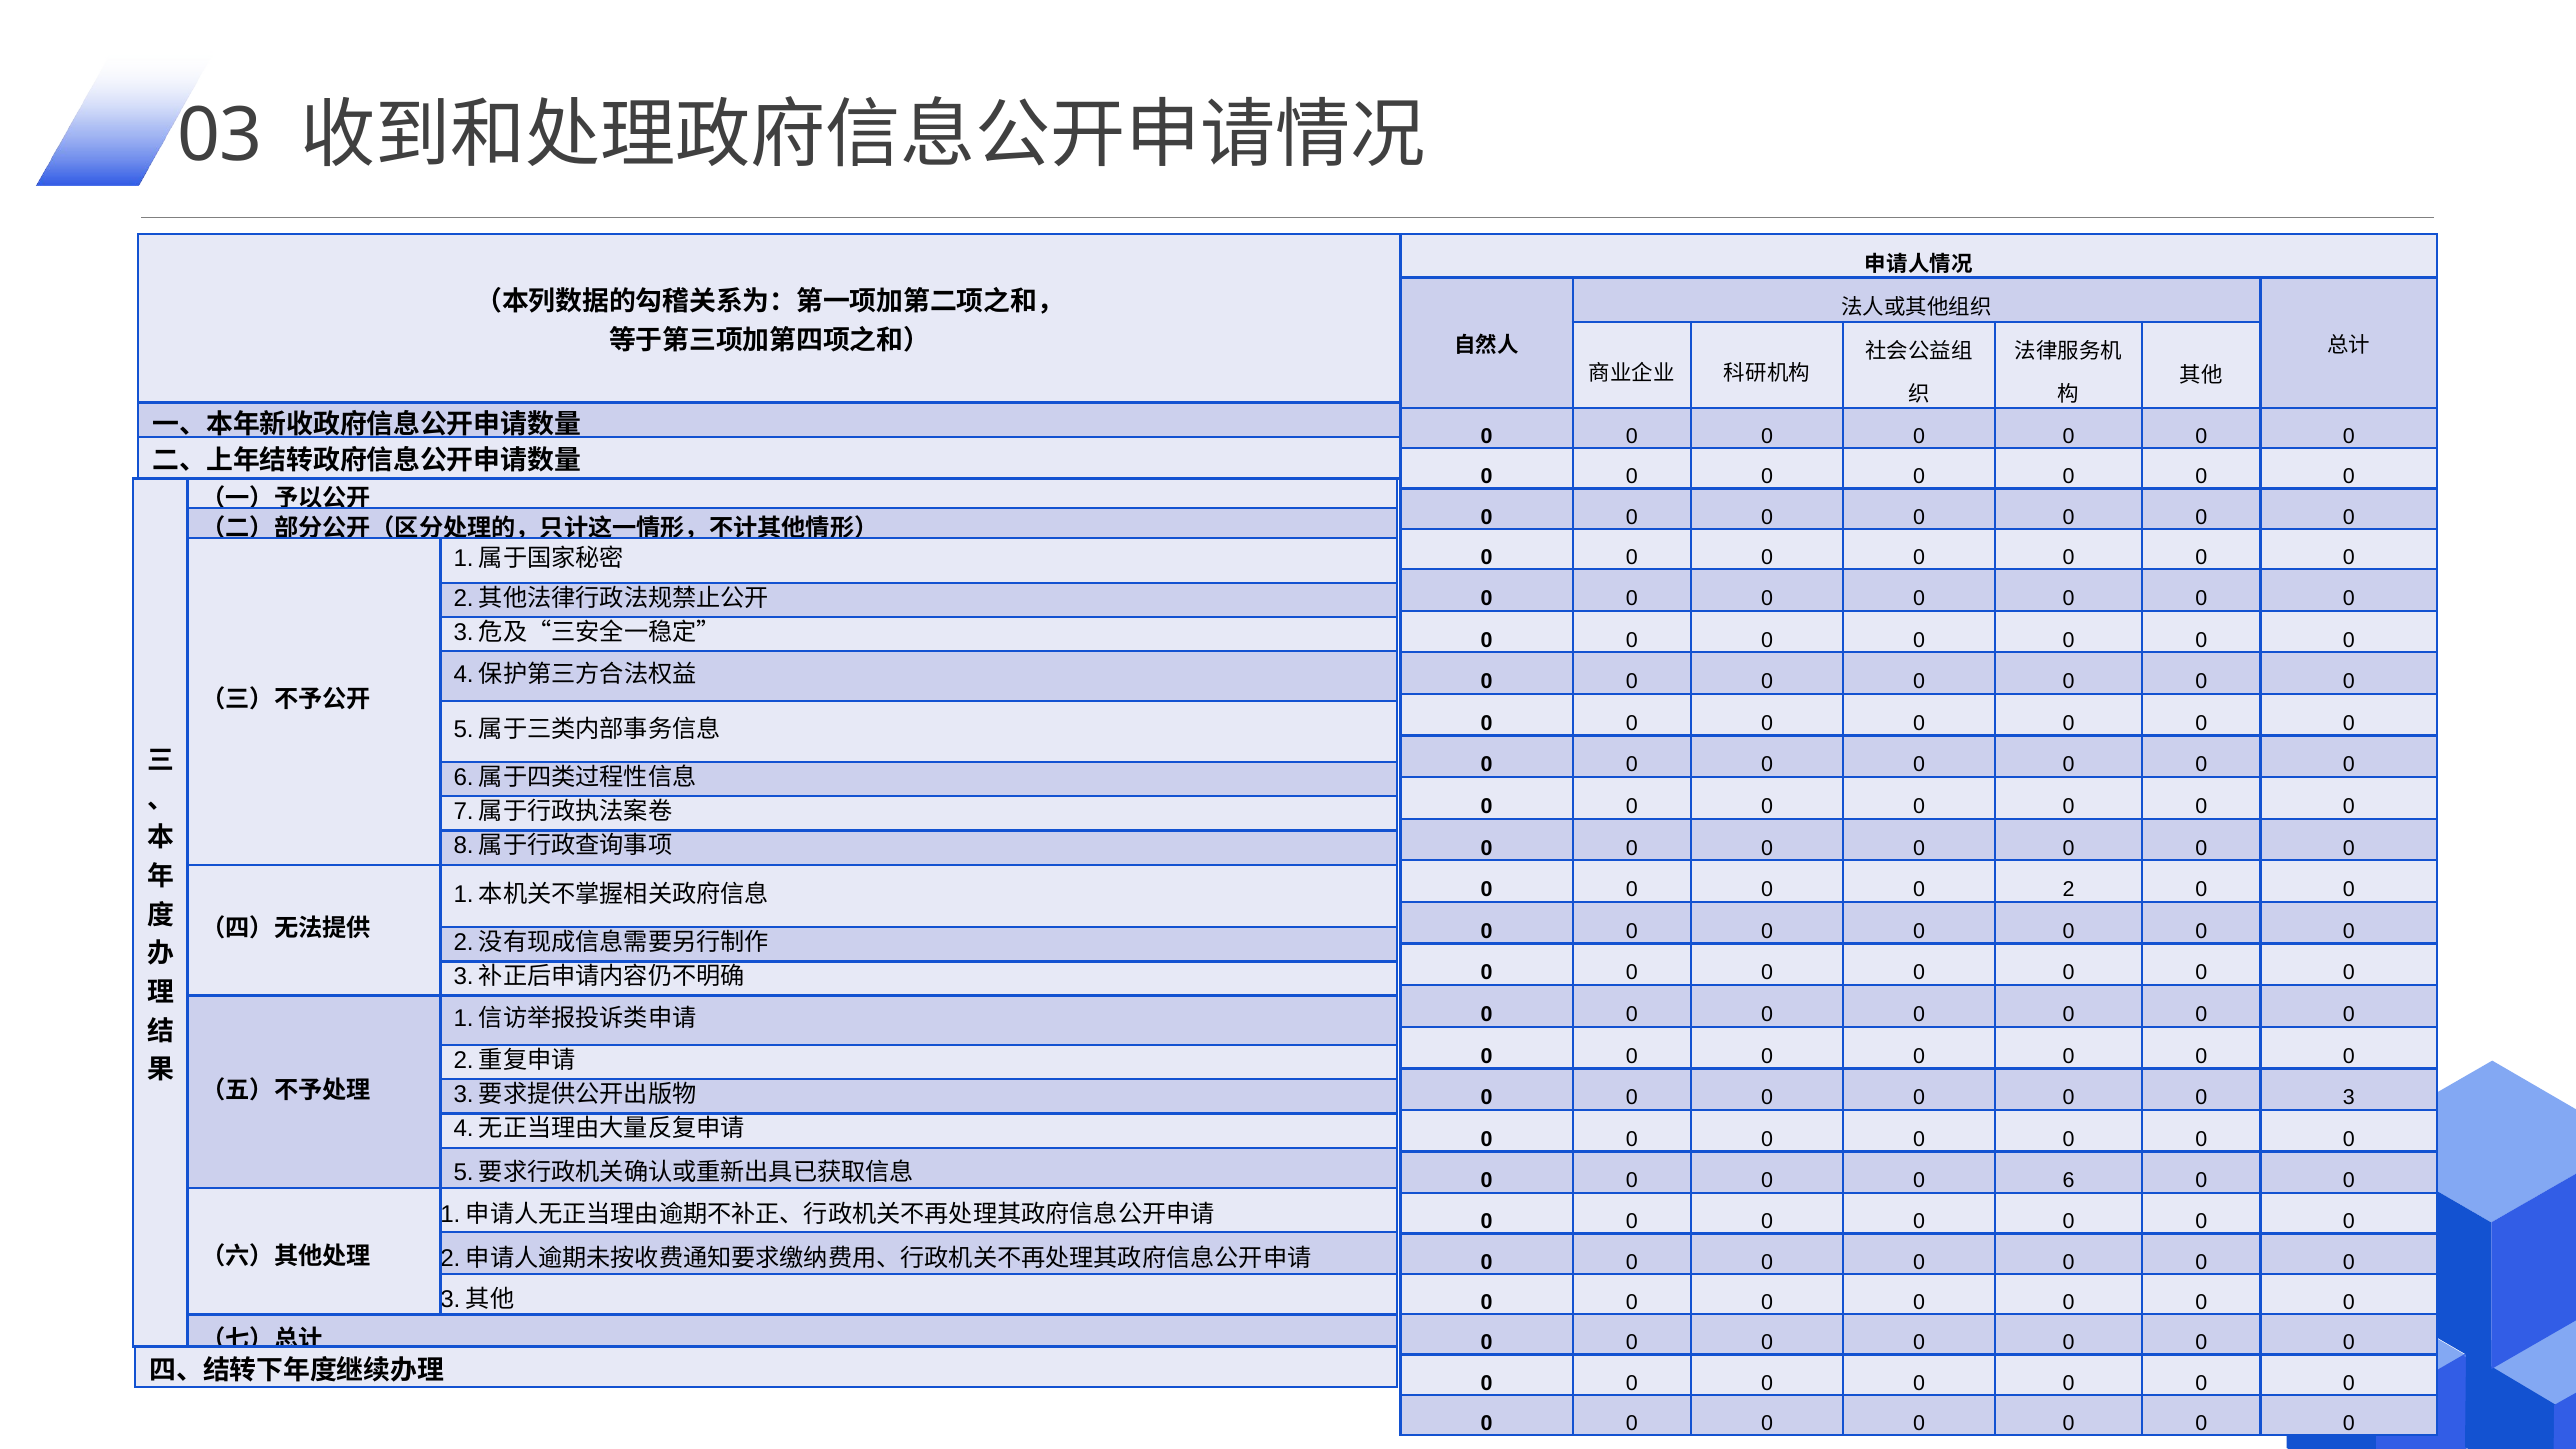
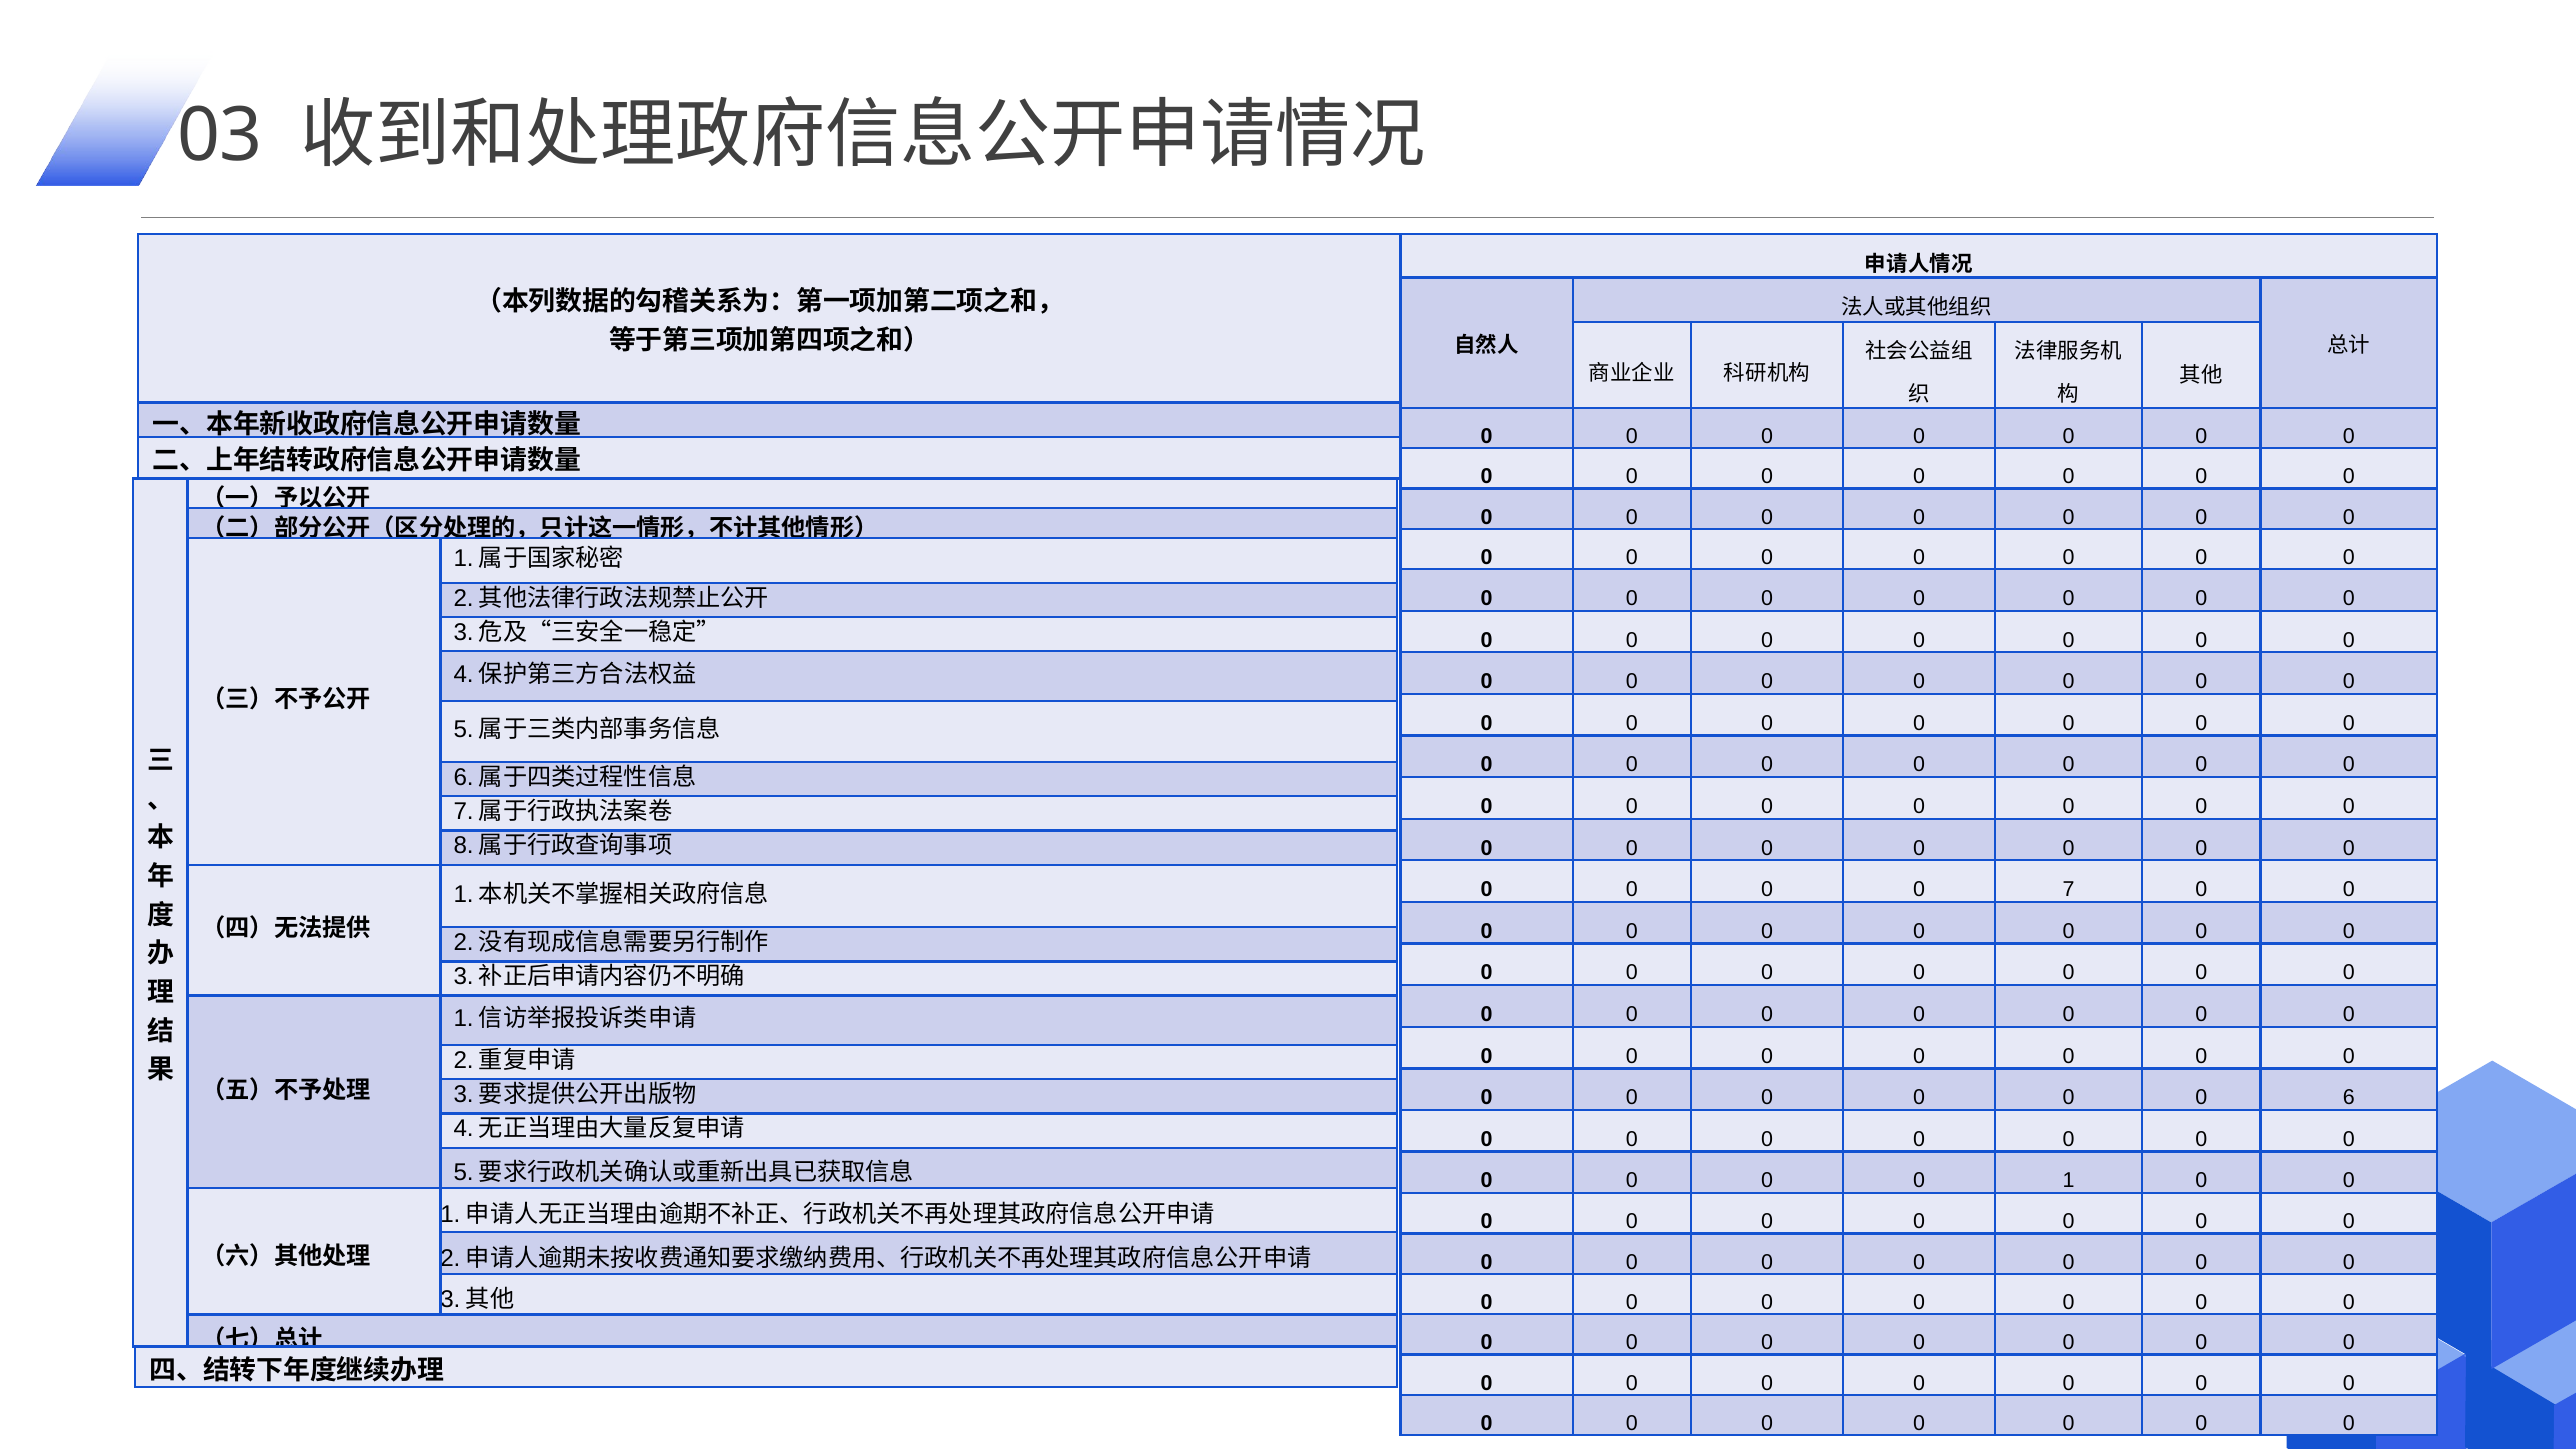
2: 2 -> 7 (2069, 890)
3: 3 -> 6 (2349, 1098)
6: 6 -> 1 (2069, 1181)
